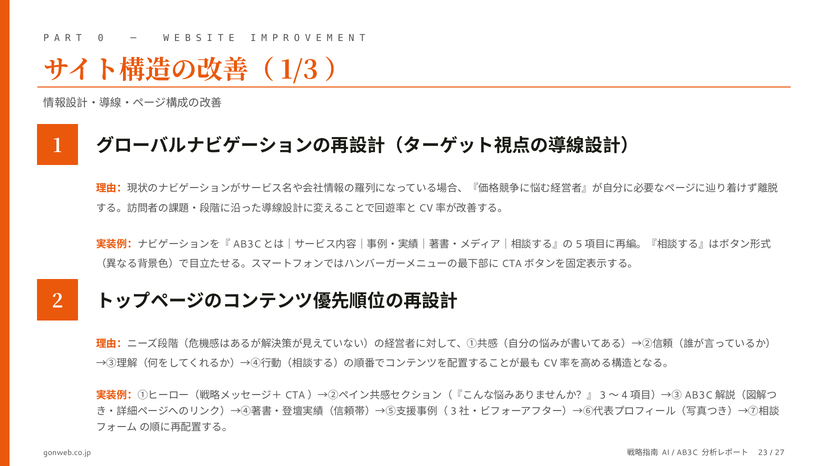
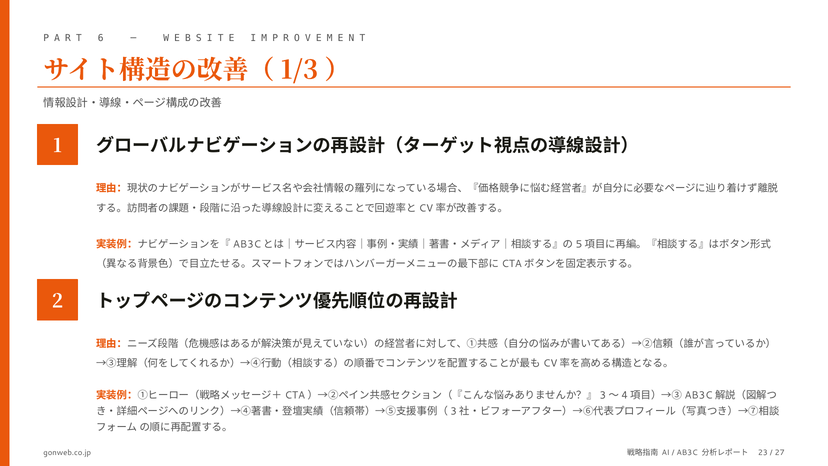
0: 0 -> 6 (101, 38)
